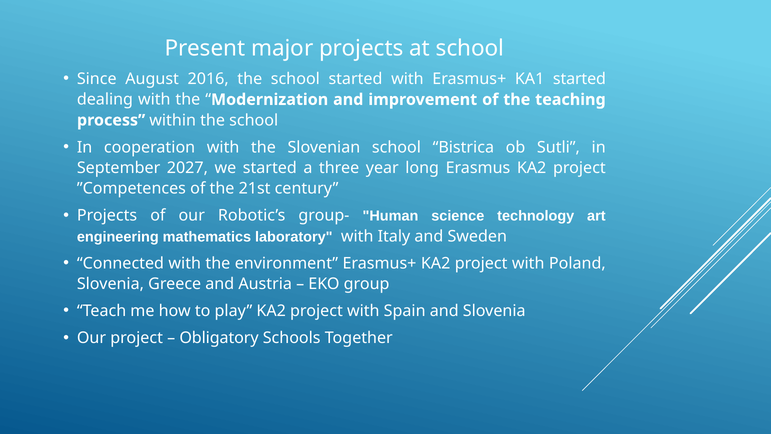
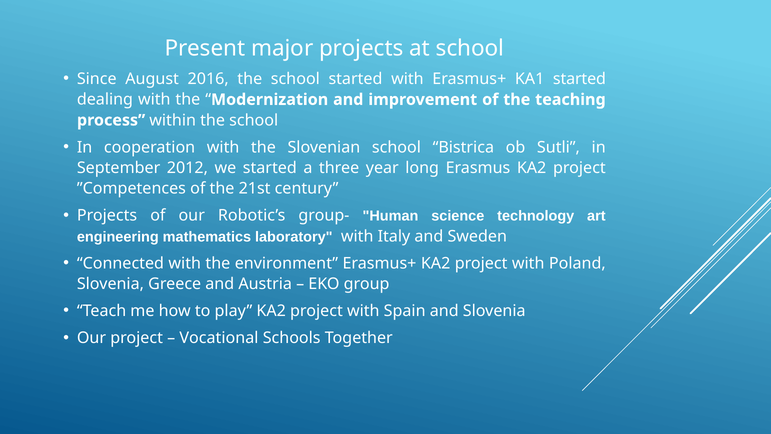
2027: 2027 -> 2012 (187, 168)
Obligatory: Obligatory -> Vocational (219, 338)
